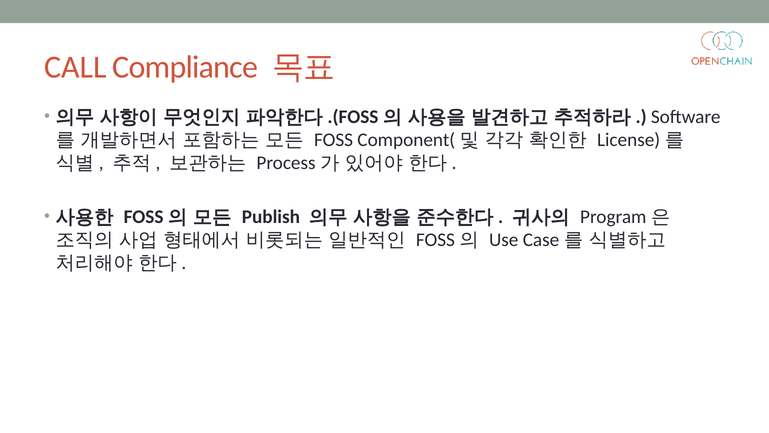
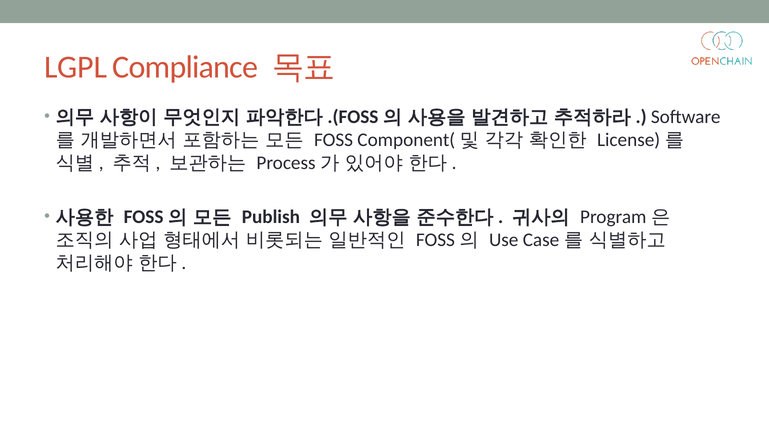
CALL: CALL -> LGPL (76, 67)
